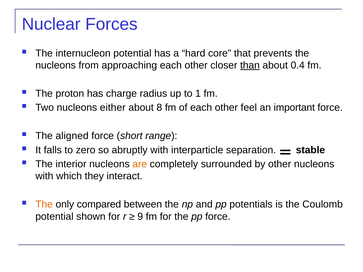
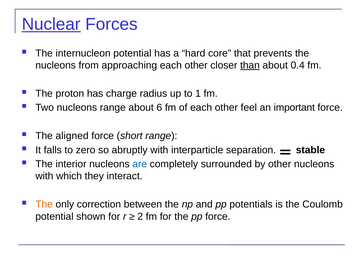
Nuclear underline: none -> present (51, 24)
nucleons either: either -> range (113, 108)
8: 8 -> 6 (159, 108)
are colour: orange -> blue (140, 164)
compared: compared -> correction (99, 205)
9: 9 -> 2 (140, 217)
